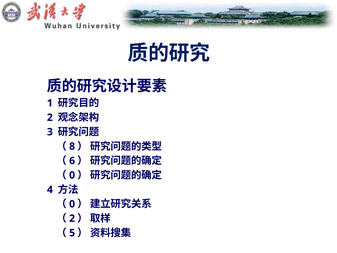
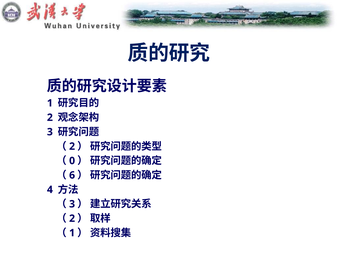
8: 8 -> 2 (72, 146)
6: 6 -> 0 (72, 161)
0: 0 -> 6 (72, 175)
0: 0 -> 3 (72, 204)
5: 5 -> 1 (72, 233)
